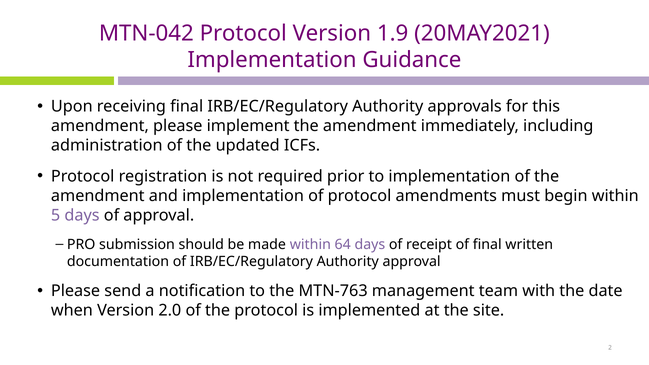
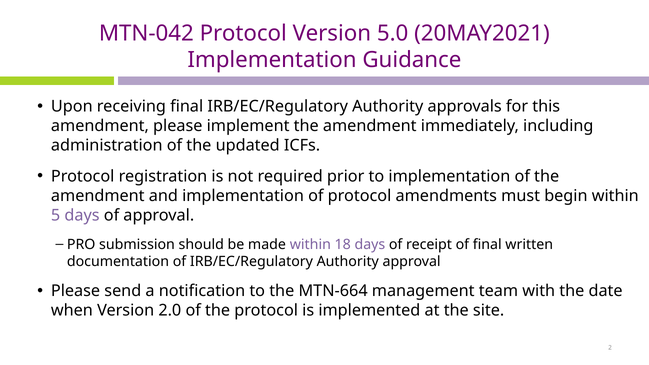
1.9: 1.9 -> 5.0 (393, 33)
64: 64 -> 18 (343, 244)
MTN-763: MTN-763 -> MTN-664 (333, 291)
